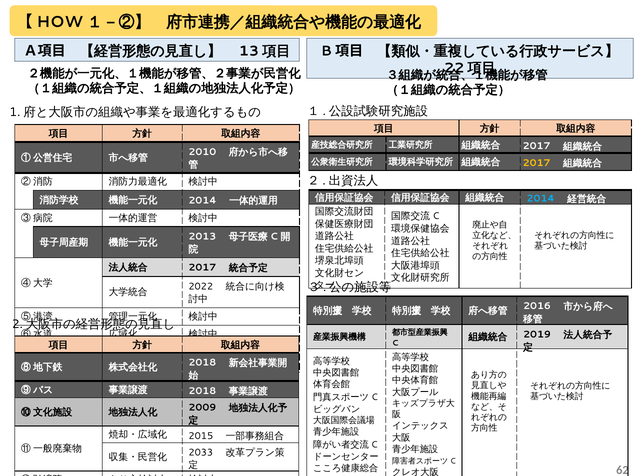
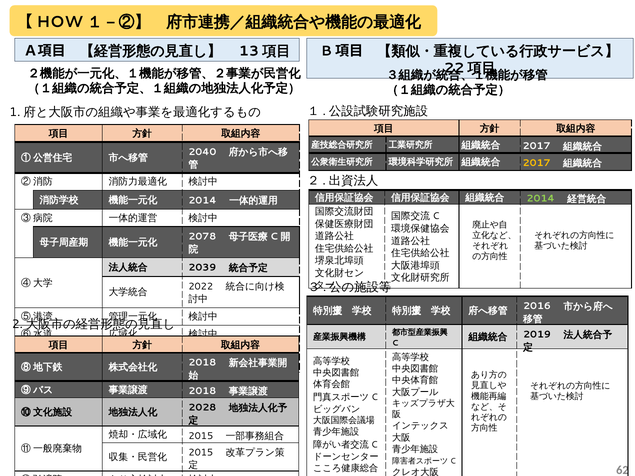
2010: 2010 -> 2040 (202, 152)
2014 colour: light blue -> light green (541, 199)
2013: 2013 -> 2078 (202, 237)
2017: 2017 -> 2039 (202, 268)
2009: 2009 -> 2028 (202, 408)
2033: 2033 -> 2015 (201, 453)
